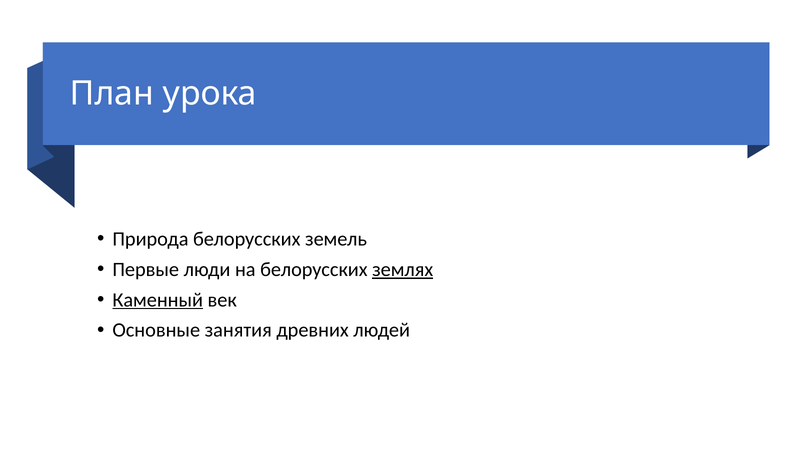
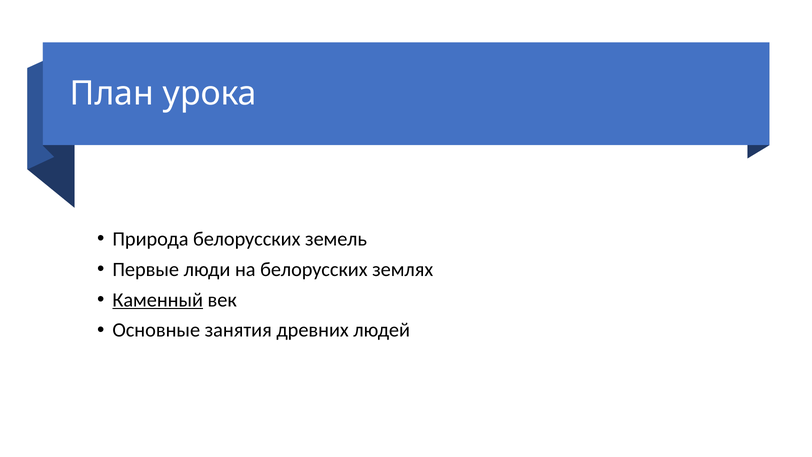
землях underline: present -> none (403, 269)
